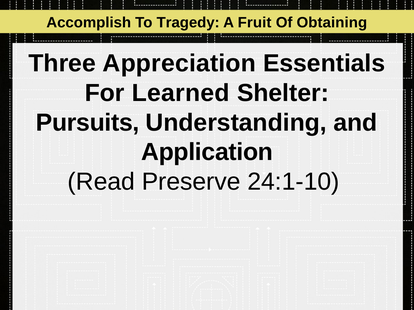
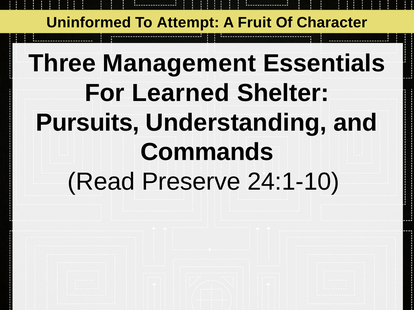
Accomplish: Accomplish -> Uninformed (89, 23)
Tragedy: Tragedy -> Attempt (188, 23)
Obtaining: Obtaining -> Character (332, 23)
Appreciation: Appreciation -> Management (179, 63)
Application: Application -> Commands (207, 152)
